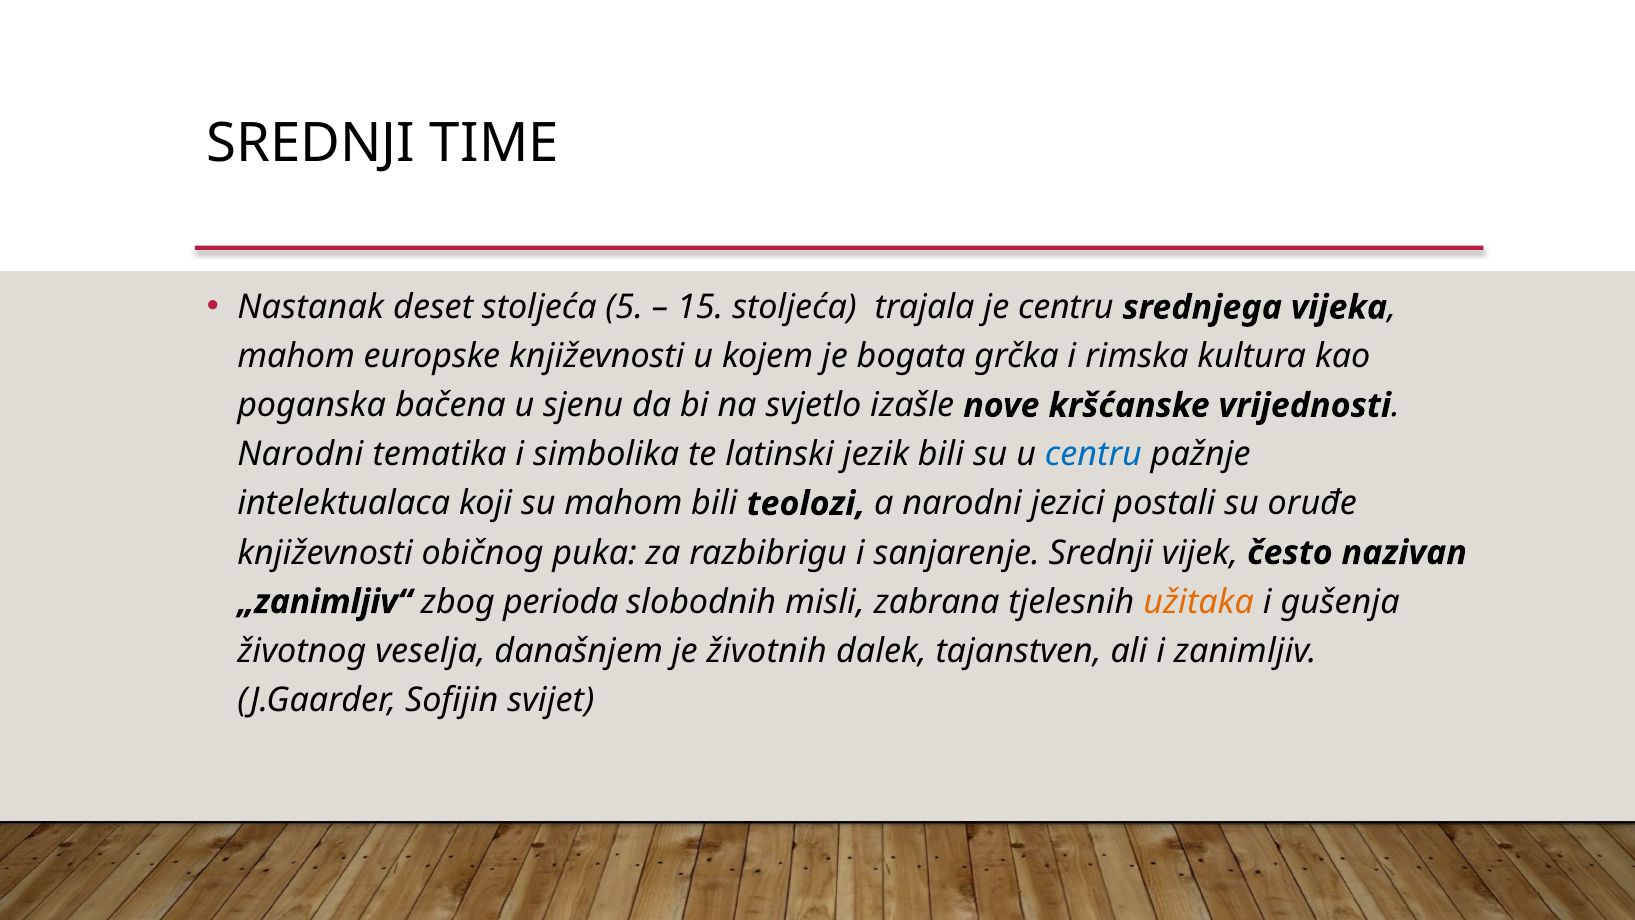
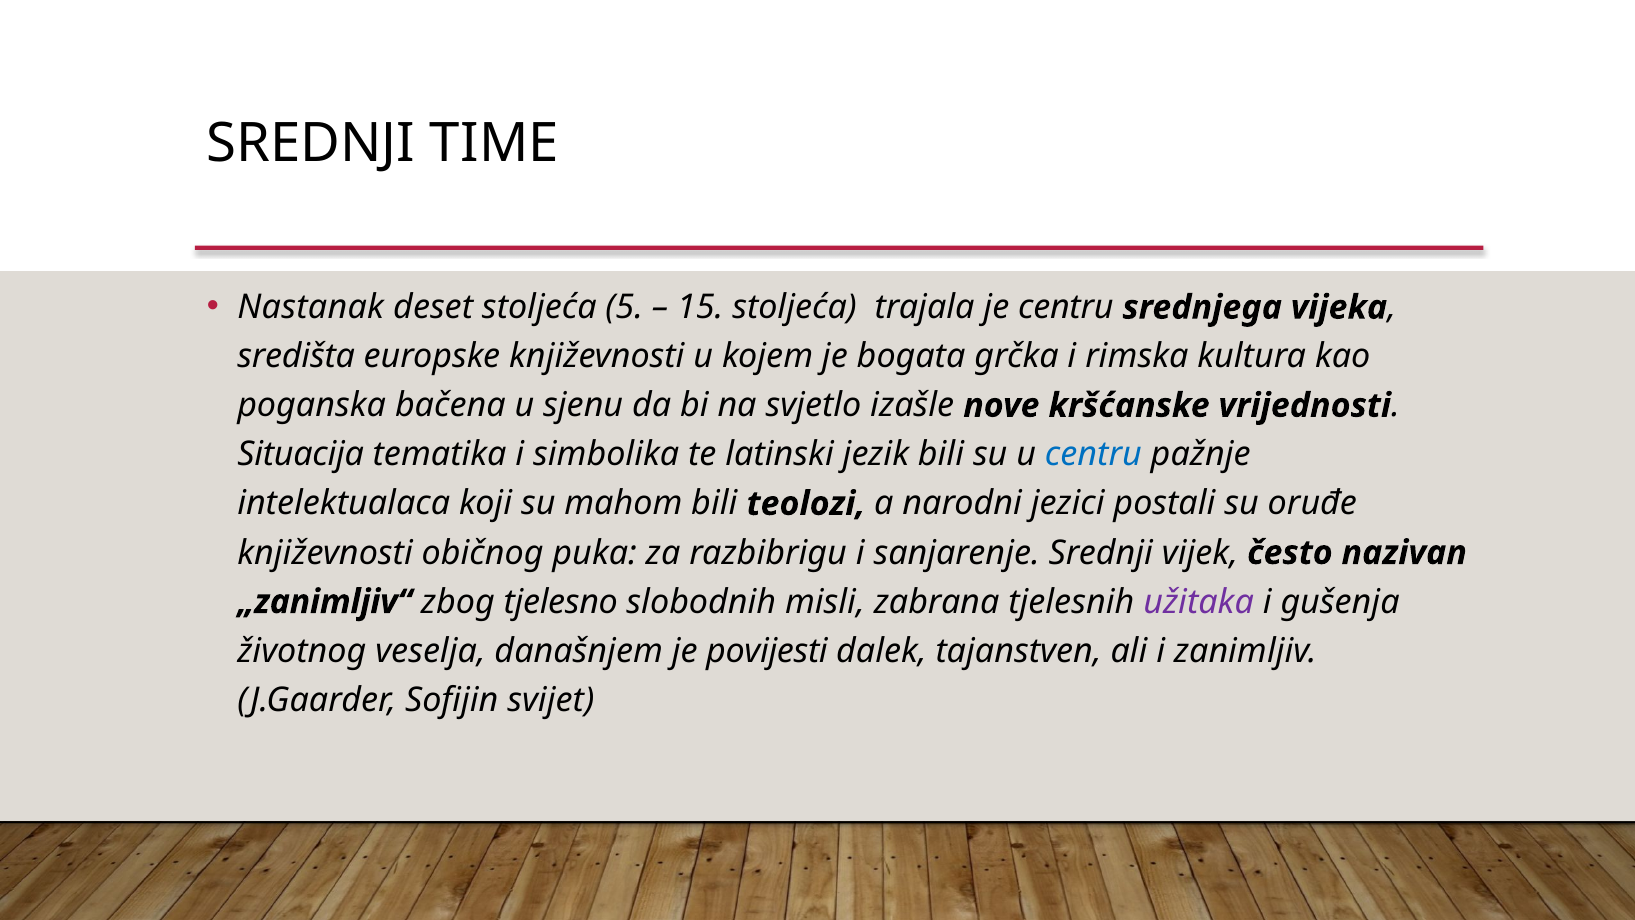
mahom: mahom -> središta (296, 356)
Narodni: Narodni -> Situacija (301, 454)
perioda: perioda -> tjelesno (561, 602)
užitaka colour: orange -> purple (1199, 602)
životnih: životnih -> povijesti (767, 651)
